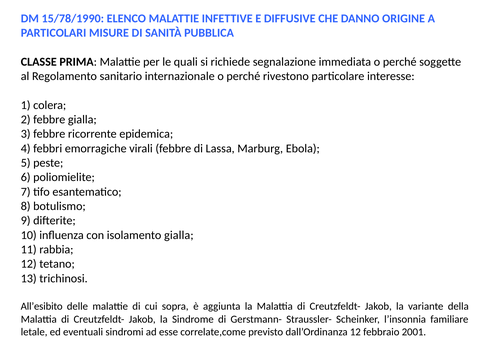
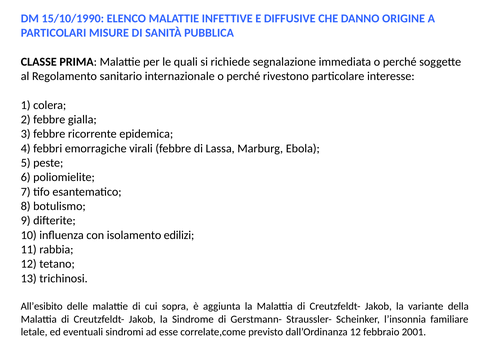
15/78/1990: 15/78/1990 -> 15/10/1990 (73, 18)
isolamento gialla: gialla -> edilizi (179, 235)
